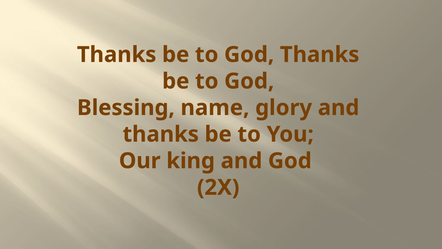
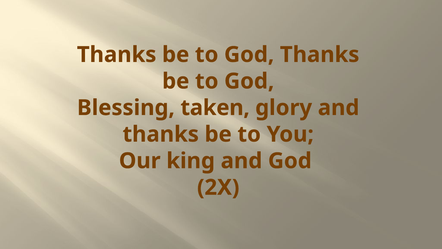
name: name -> taken (215, 108)
